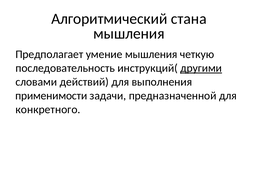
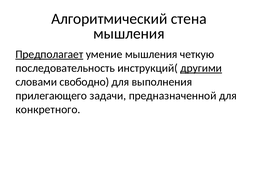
стана: стана -> стена (189, 19)
Предполагает underline: none -> present (49, 54)
действий: действий -> свободно (84, 82)
применимости: применимости -> прилегающего (51, 95)
